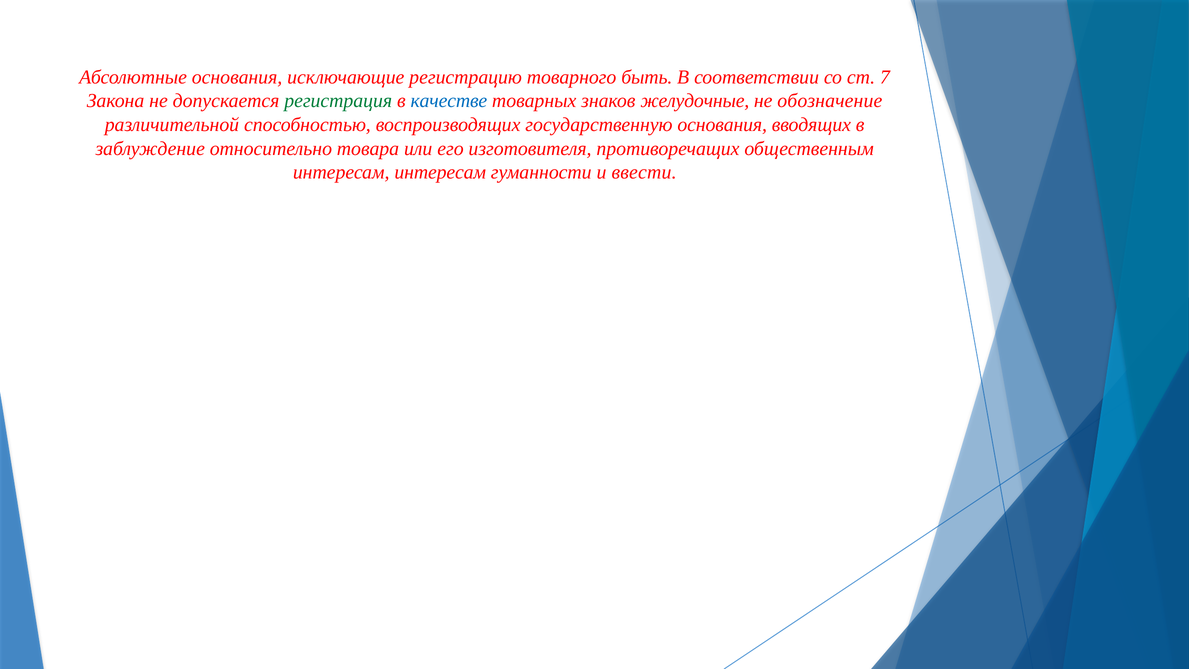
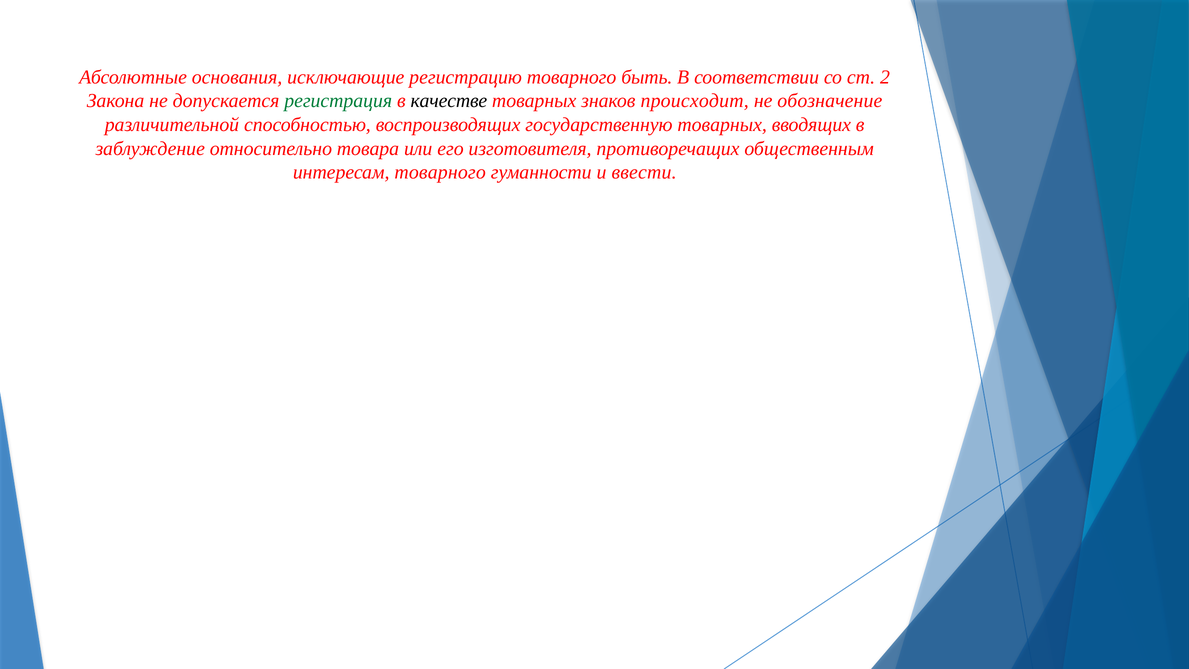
7: 7 -> 2 (885, 77)
качестве colour: blue -> black (449, 101)
желудочные: желудочные -> происходит (695, 101)
государственную основания: основания -> товарных (722, 125)
интересам интересам: интересам -> товарного (440, 172)
